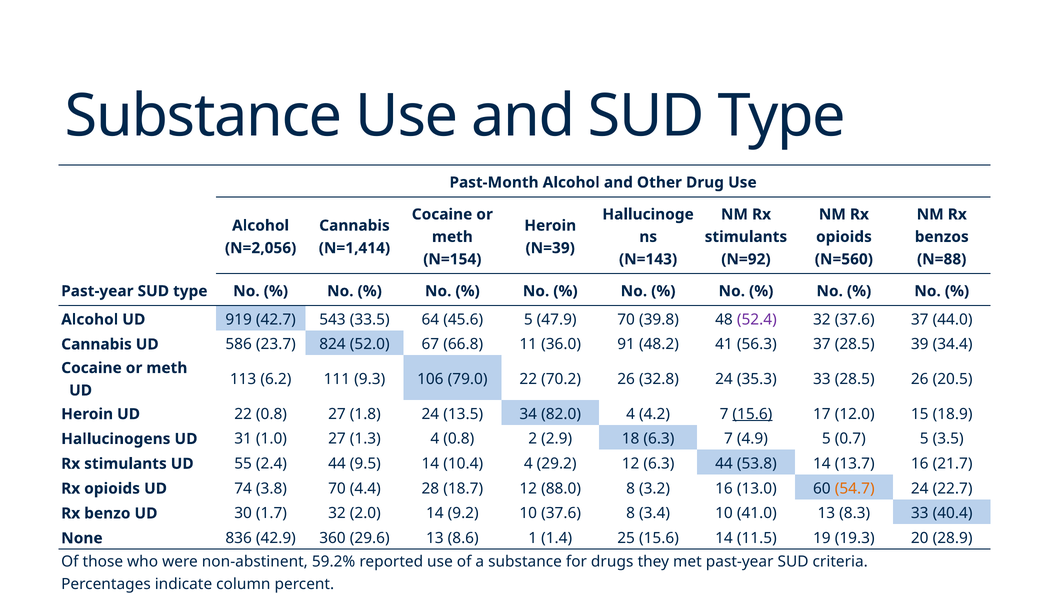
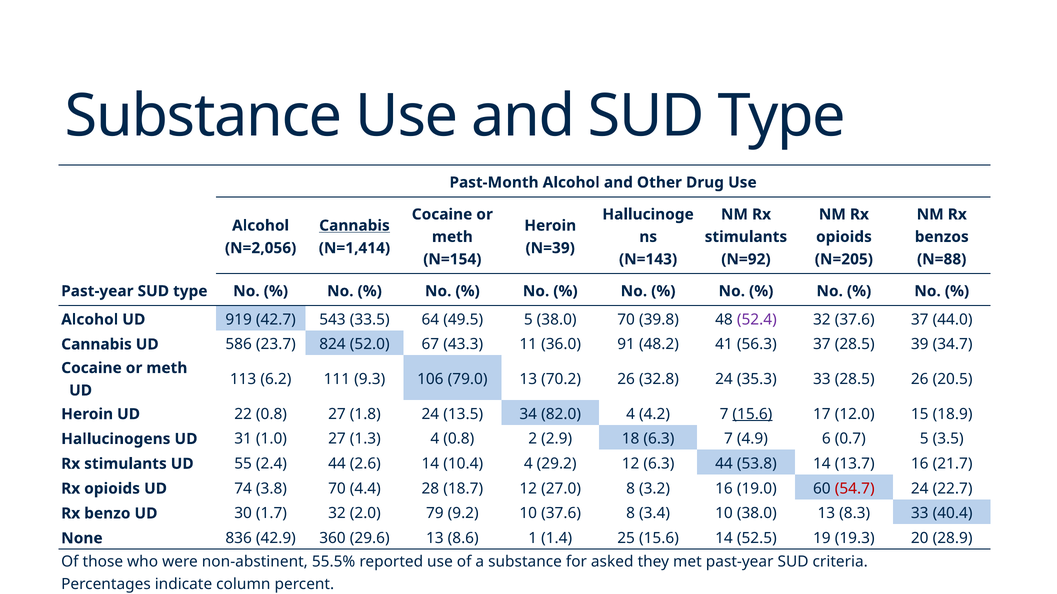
Cannabis underline: none -> present (354, 226)
N=560: N=560 -> N=205 (844, 260)
45.6: 45.6 -> 49.5 (463, 320)
5 47.9: 47.9 -> 38.0 (557, 320)
66.8: 66.8 -> 43.3 (463, 345)
34.4: 34.4 -> 34.7 (953, 345)
79.0 22: 22 -> 13 (528, 380)
4.9 5: 5 -> 6 (826, 439)
9.5: 9.5 -> 2.6 (365, 464)
88.0: 88.0 -> 27.0 (561, 489)
13.0: 13.0 -> 19.0 (757, 489)
54.7 colour: orange -> red (855, 489)
2.0 14: 14 -> 79 (435, 514)
10 41.0: 41.0 -> 38.0 (757, 514)
11.5: 11.5 -> 52.5 (757, 539)
59.2%: 59.2% -> 55.5% (334, 562)
drugs: drugs -> asked (612, 562)
